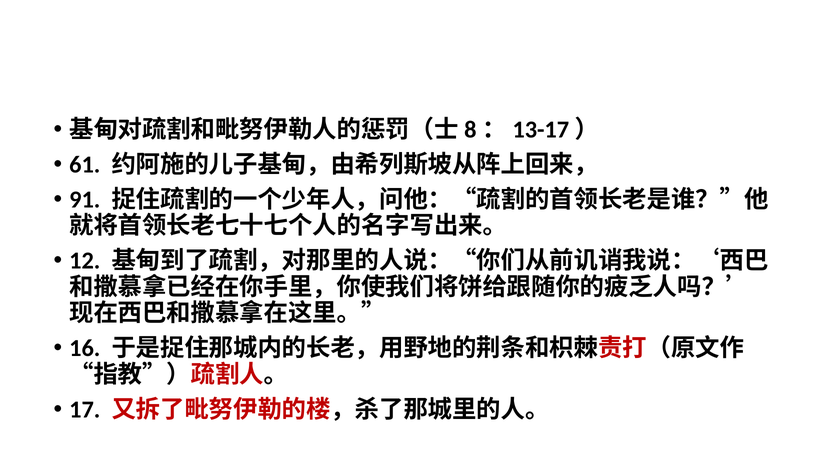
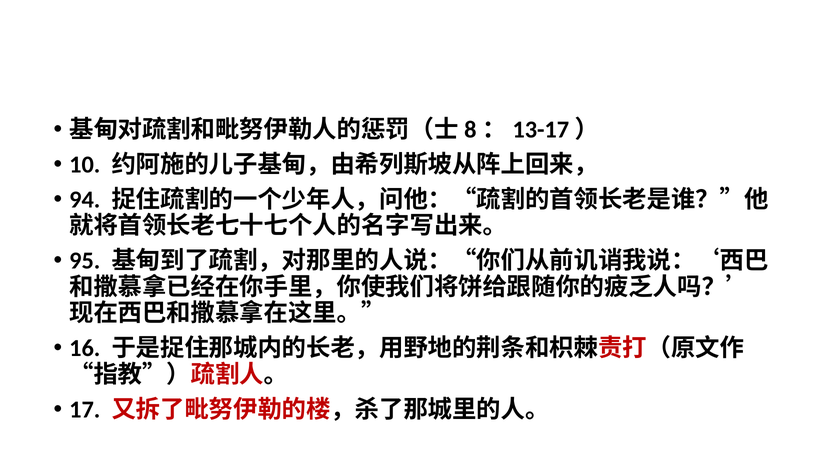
61: 61 -> 10 (85, 164)
91: 91 -> 94 (85, 199)
12: 12 -> 95 (85, 261)
